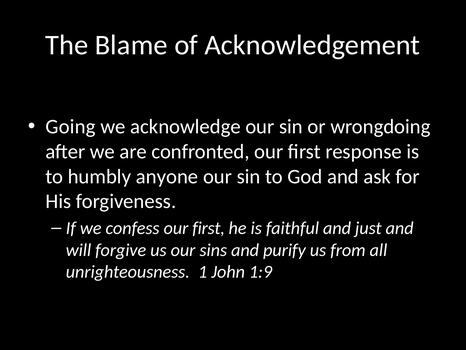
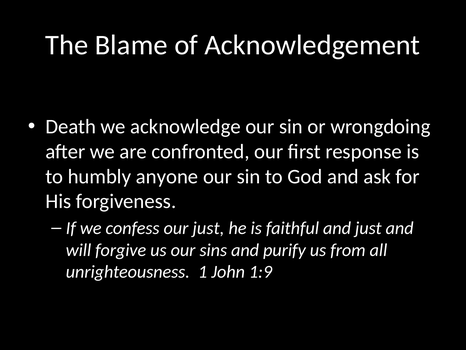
Going: Going -> Death (71, 127)
confess our first: first -> just (208, 228)
